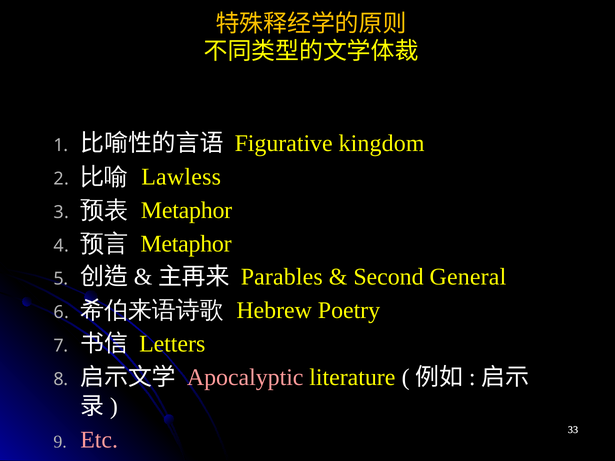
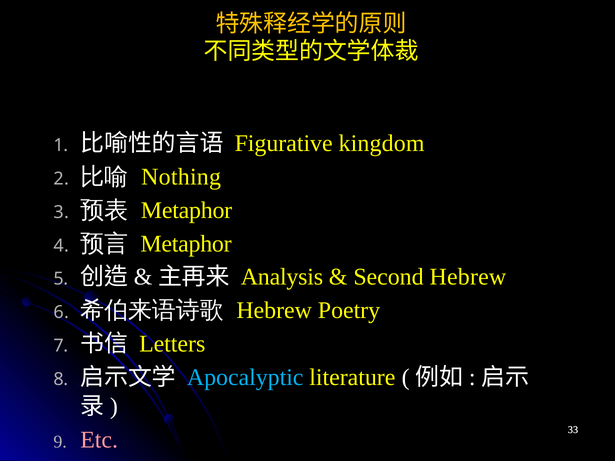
Lawless: Lawless -> Nothing (181, 177)
Parables: Parables -> Analysis (282, 277)
Second General: General -> Hebrew (468, 277)
Apocalyptic colour: pink -> light blue (245, 378)
